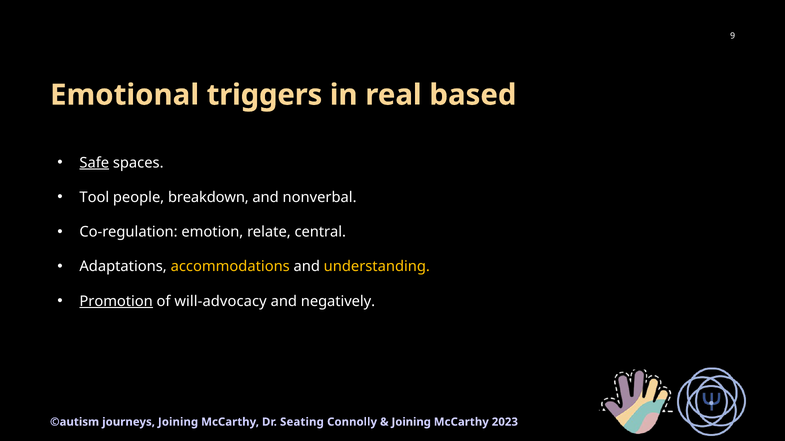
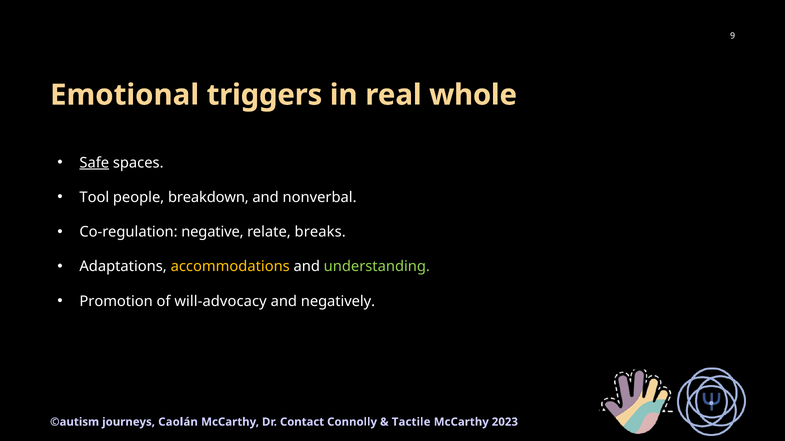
based: based -> whole (473, 95)
emotion: emotion -> negative (212, 232)
central: central -> breaks (320, 232)
understanding colour: yellow -> light green (377, 267)
Promotion underline: present -> none (116, 302)
journeys Joining: Joining -> Caolán (178, 422)
Seating: Seating -> Contact (302, 422)
Joining: Joining -> Tactile (411, 422)
